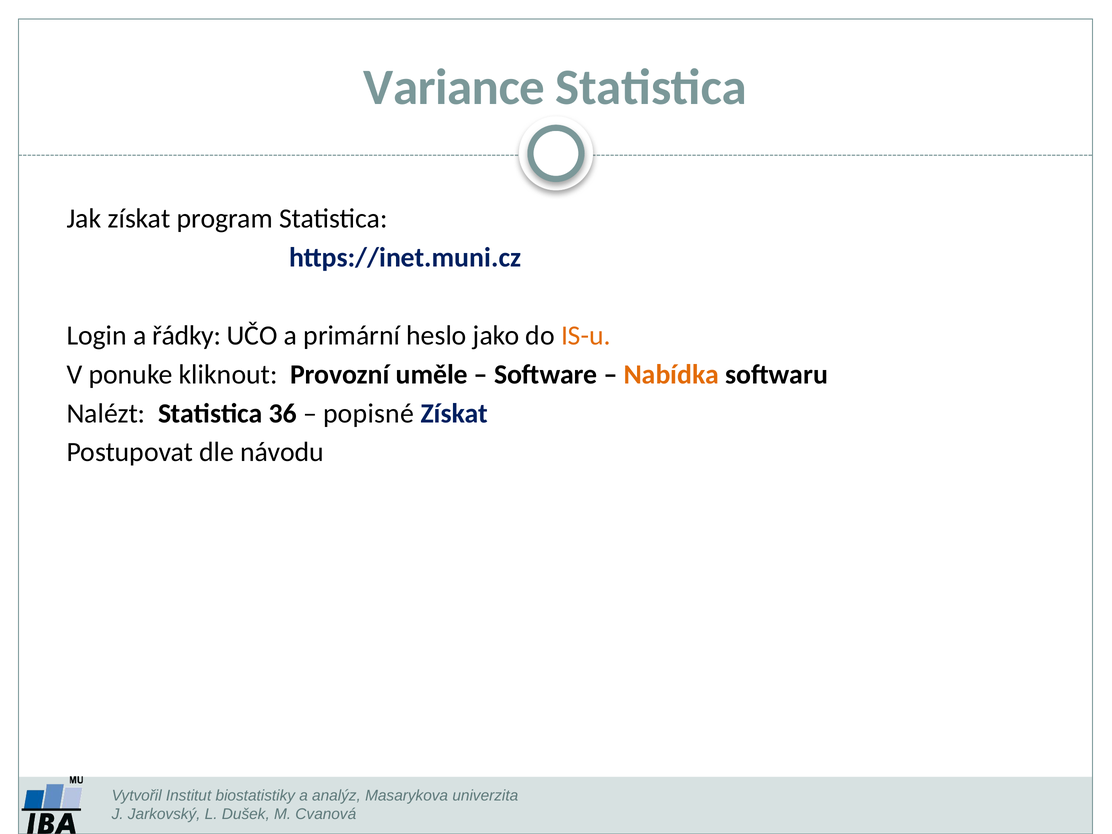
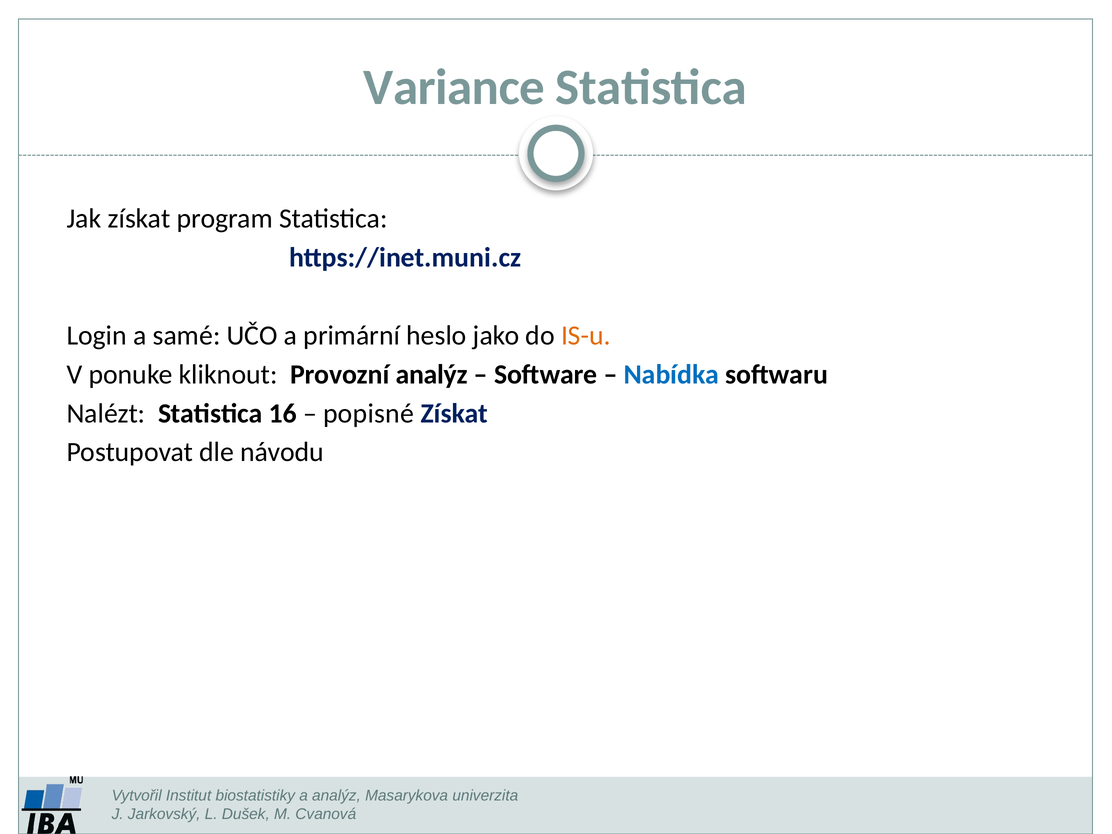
řádky: řádky -> samé (187, 336)
Provozní uměle: uměle -> analýz (432, 374)
Nabídka colour: orange -> blue (671, 374)
36: 36 -> 16 (283, 413)
